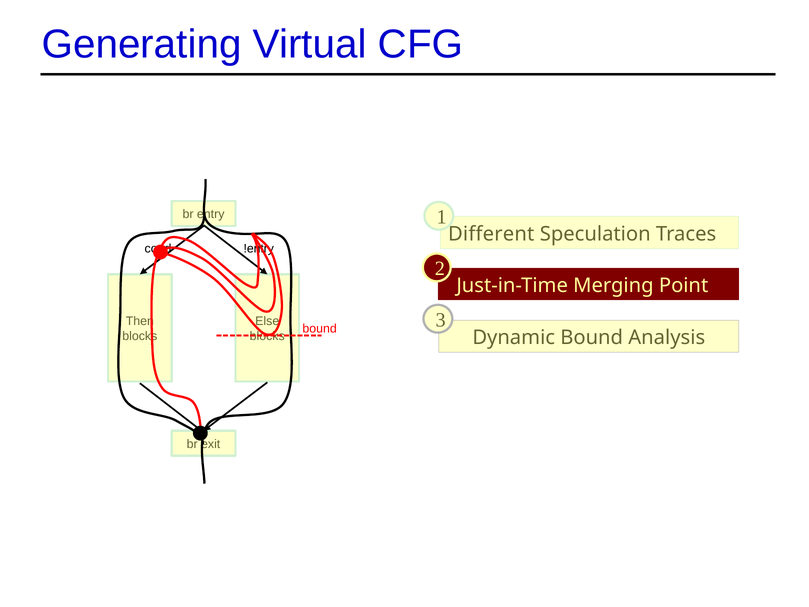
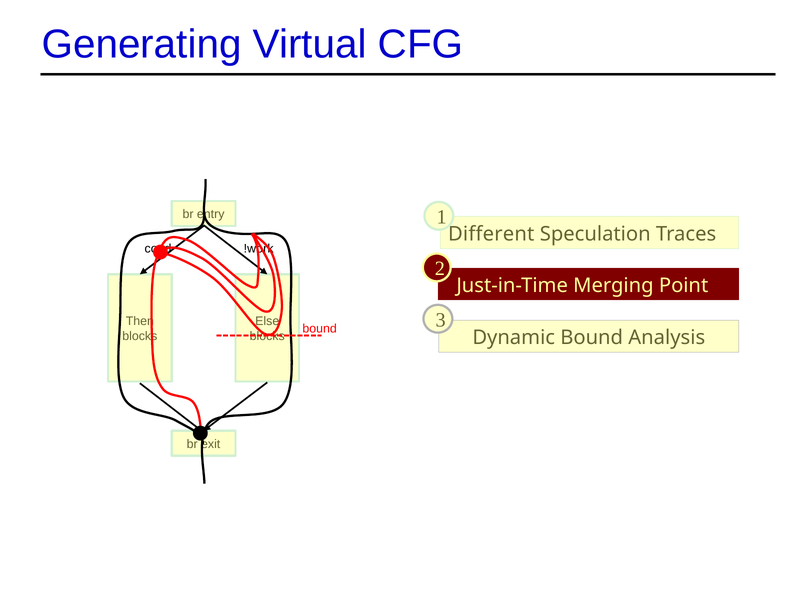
!entry: !entry -> !work (259, 248)
